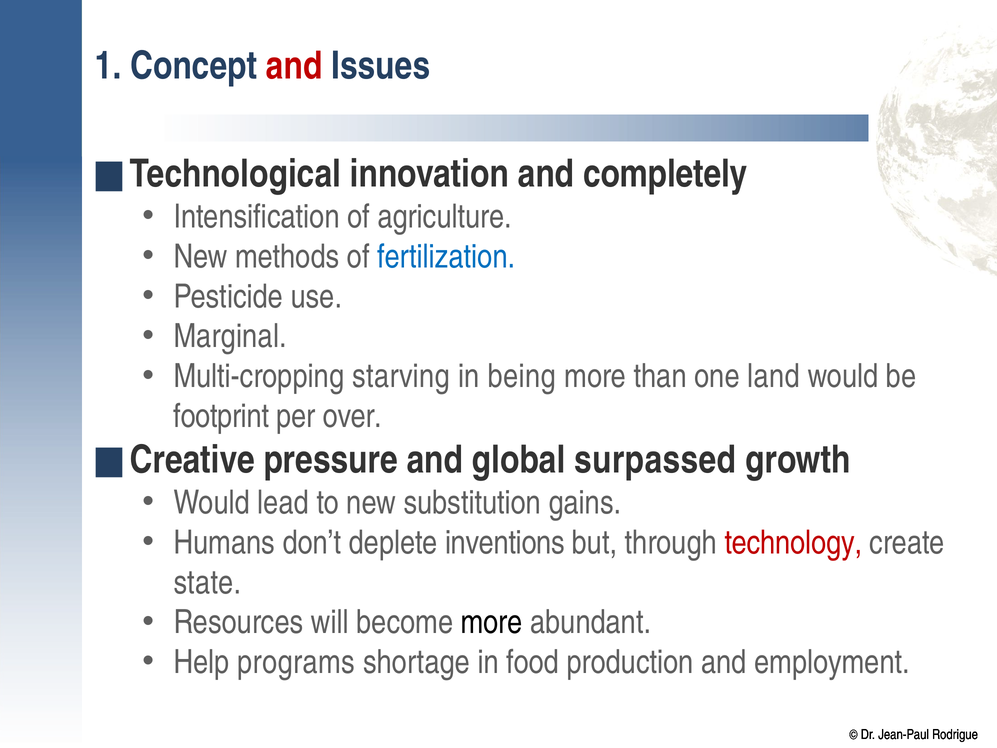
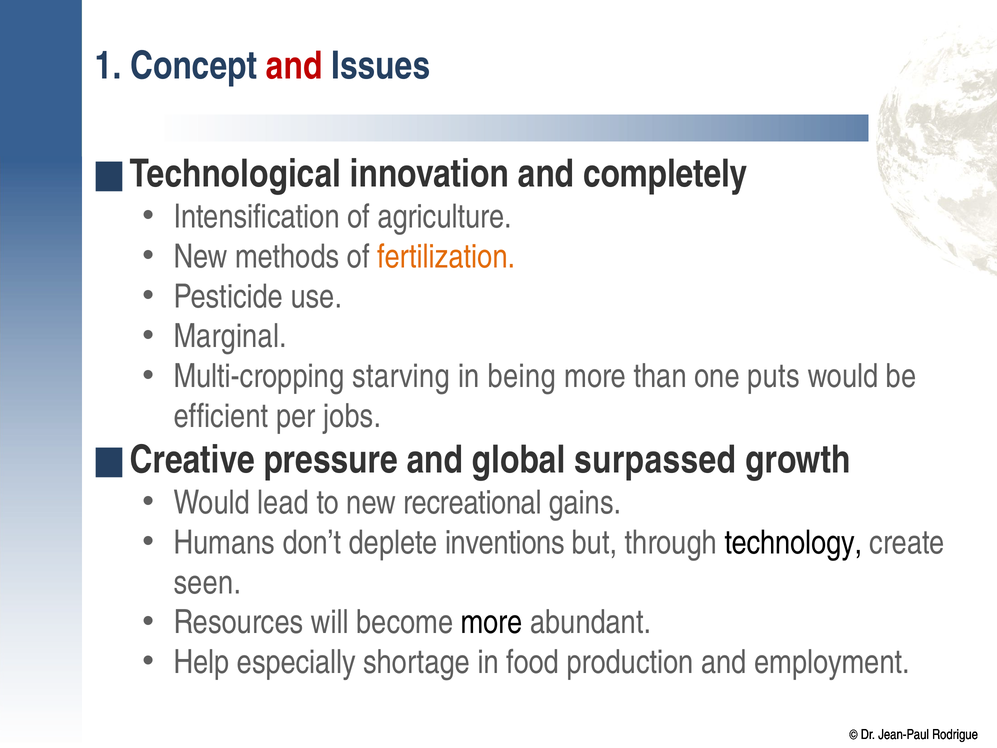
fertilization colour: blue -> orange (446, 257)
land: land -> puts (773, 376)
footprint: footprint -> efficient (221, 416)
over: over -> jobs (352, 416)
substitution: substitution -> recreational (472, 503)
technology colour: red -> black (793, 542)
state: state -> seen (207, 582)
programs: programs -> especially (296, 662)
